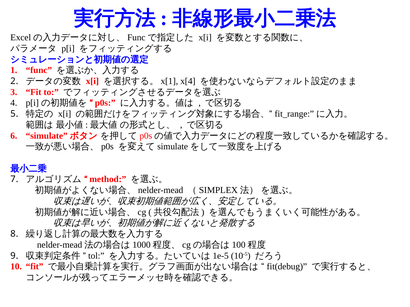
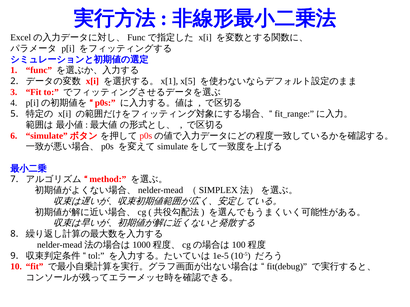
x[4: x[4 -> x[5 (188, 81)
